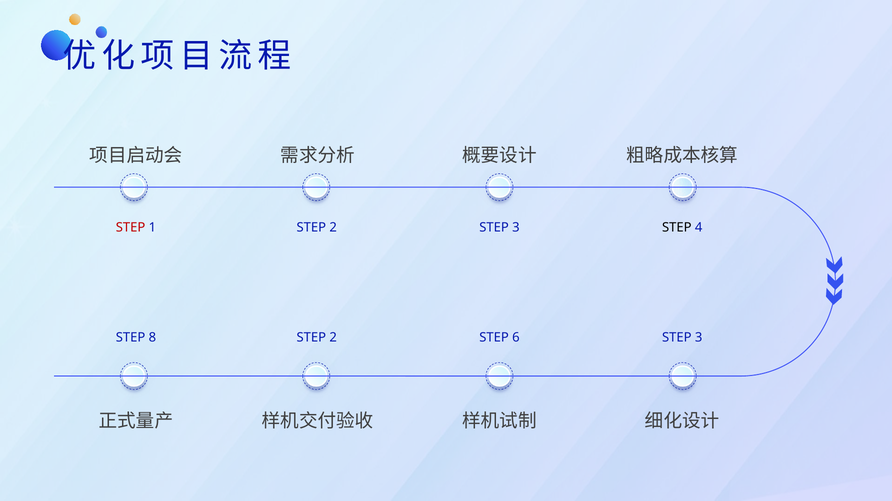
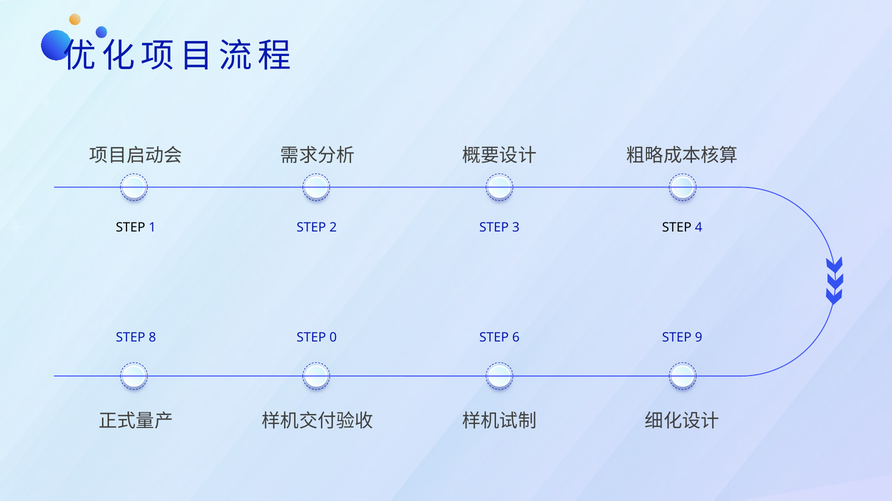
STEP colour: red -> black (131, 228)
8 STEP 2: 2 -> 0 (333, 338)
6 STEP 3: 3 -> 9 (699, 338)
